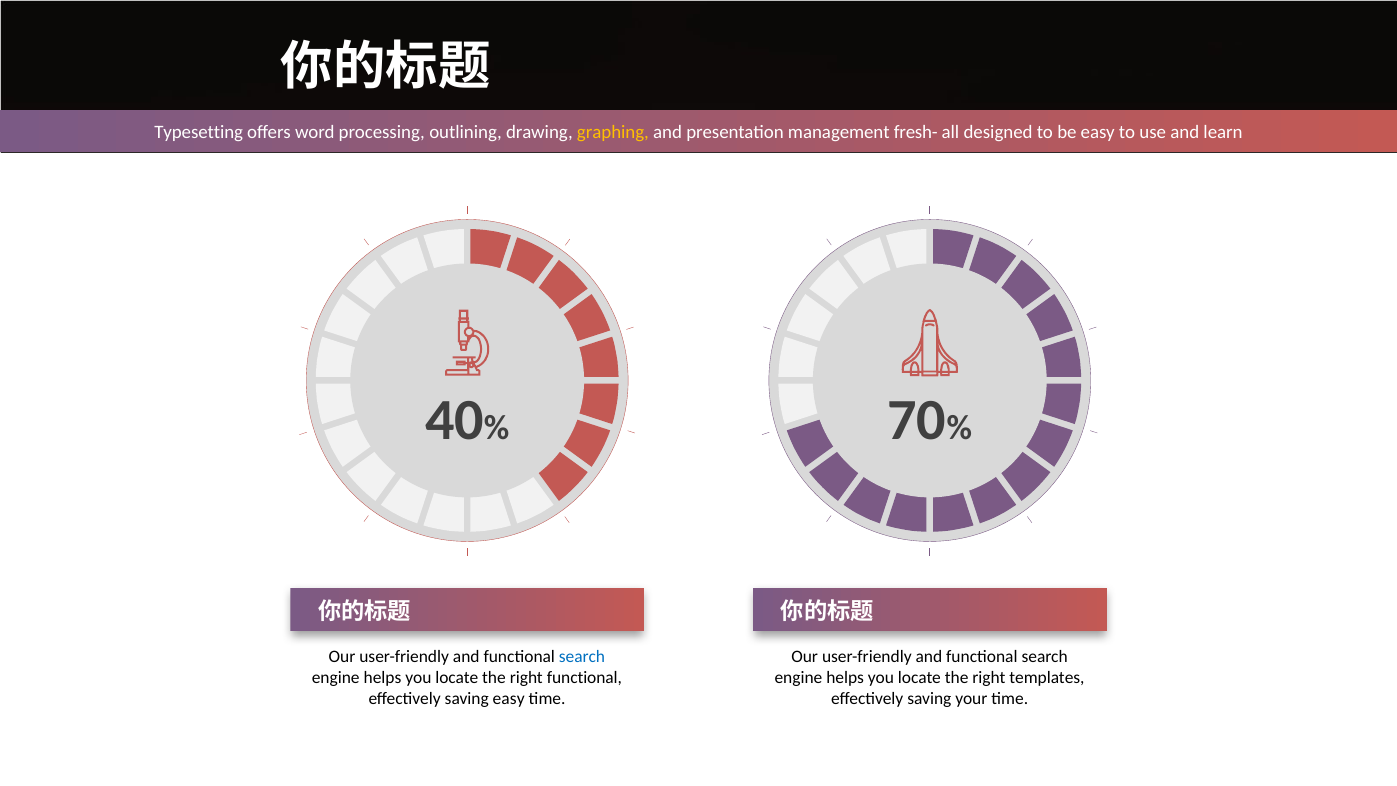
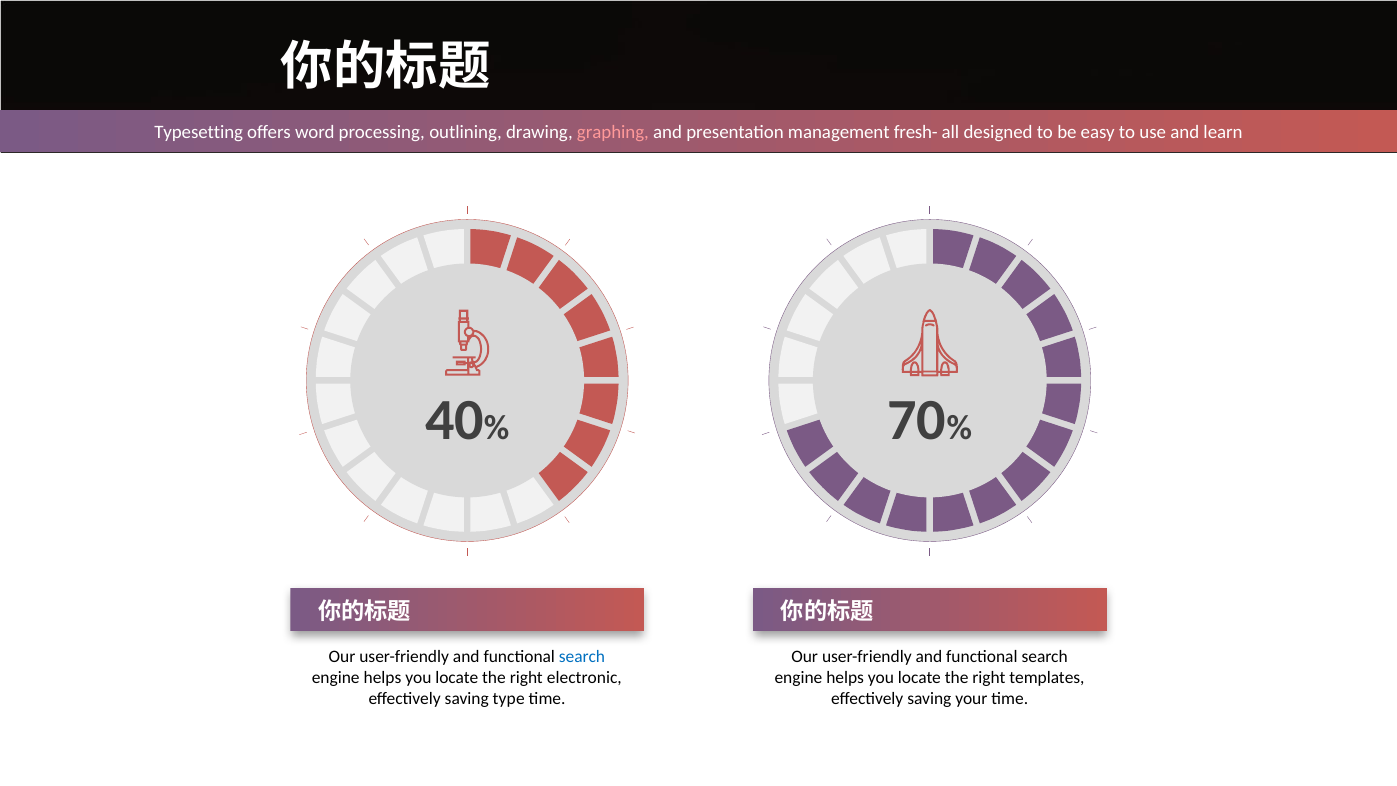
graphing colour: yellow -> pink (613, 133)
right functional: functional -> electronic (584, 678)
saving easy: easy -> type (509, 698)
